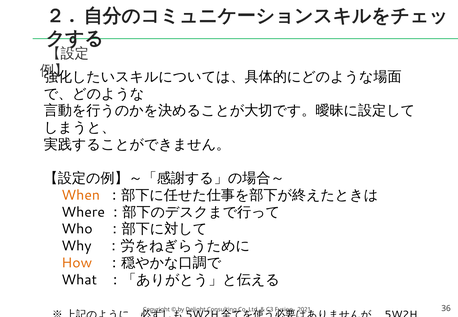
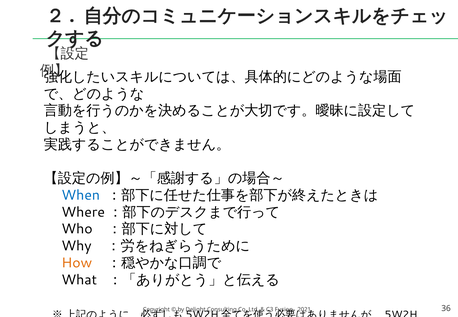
When colour: orange -> blue (81, 195)
